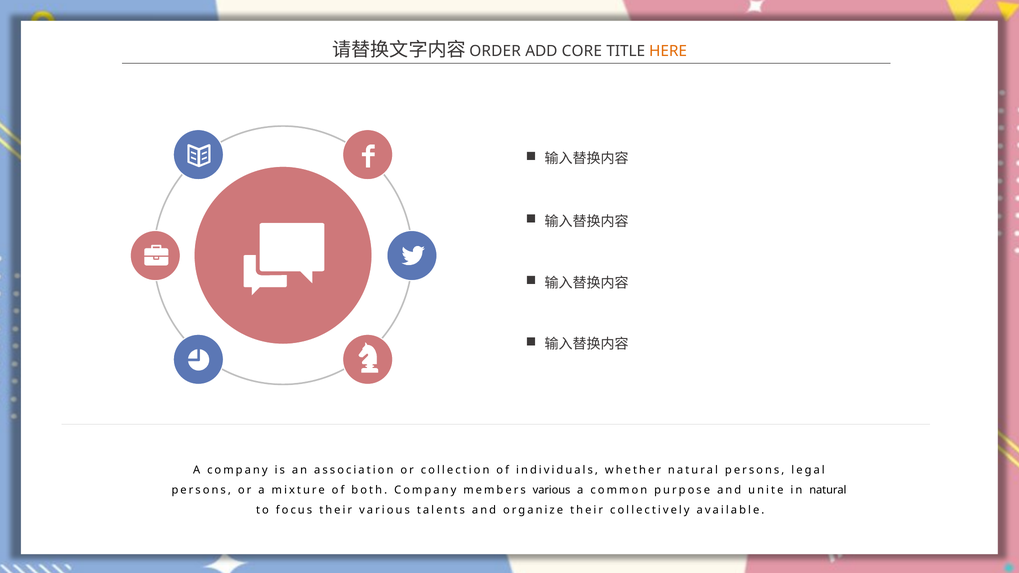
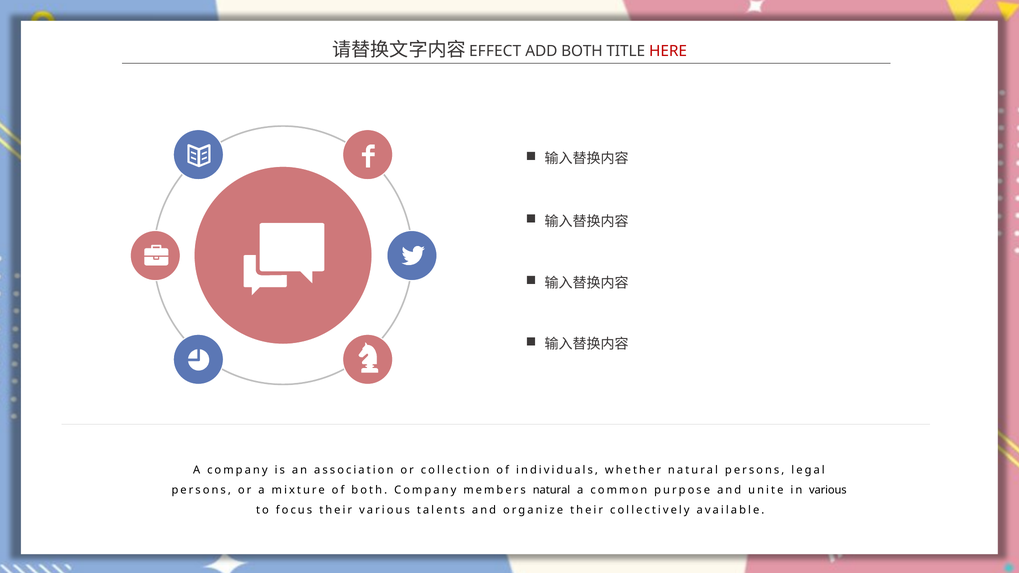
ORDER: ORDER -> EFFECT (495, 51)
ADD CORE: CORE -> BOTH (582, 51)
HERE colour: orange -> red (668, 51)
members various: various -> natural (552, 490)
in natural: natural -> various (828, 490)
